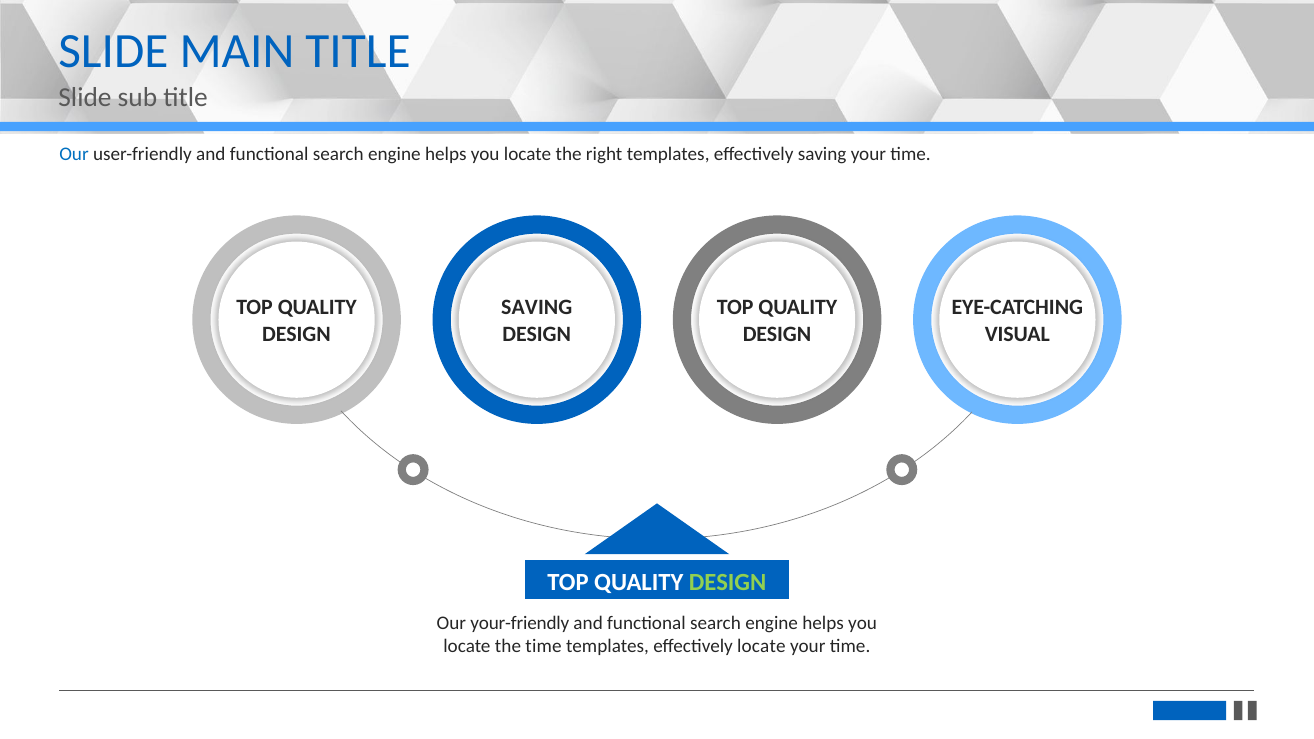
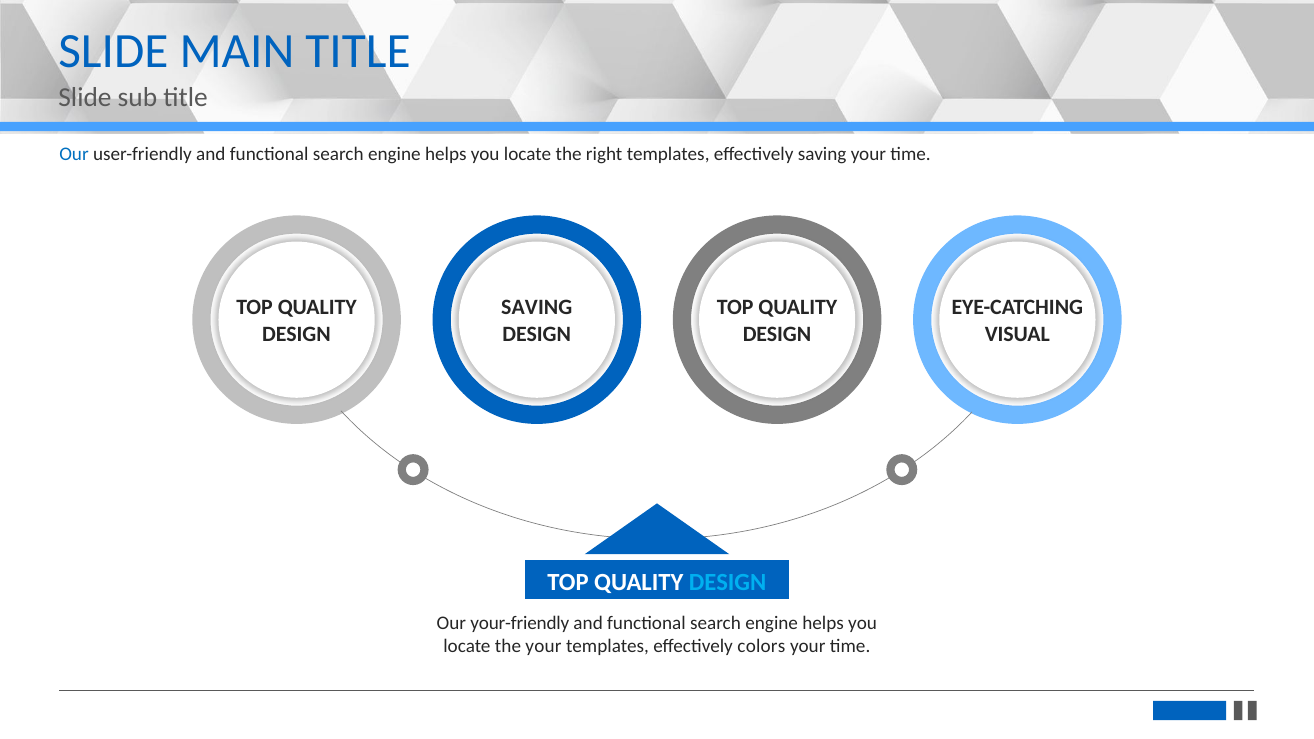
DESIGN colour: light green -> light blue (728, 582)
the time: time -> your (544, 646)
effectively locate: locate -> colors (761, 646)
